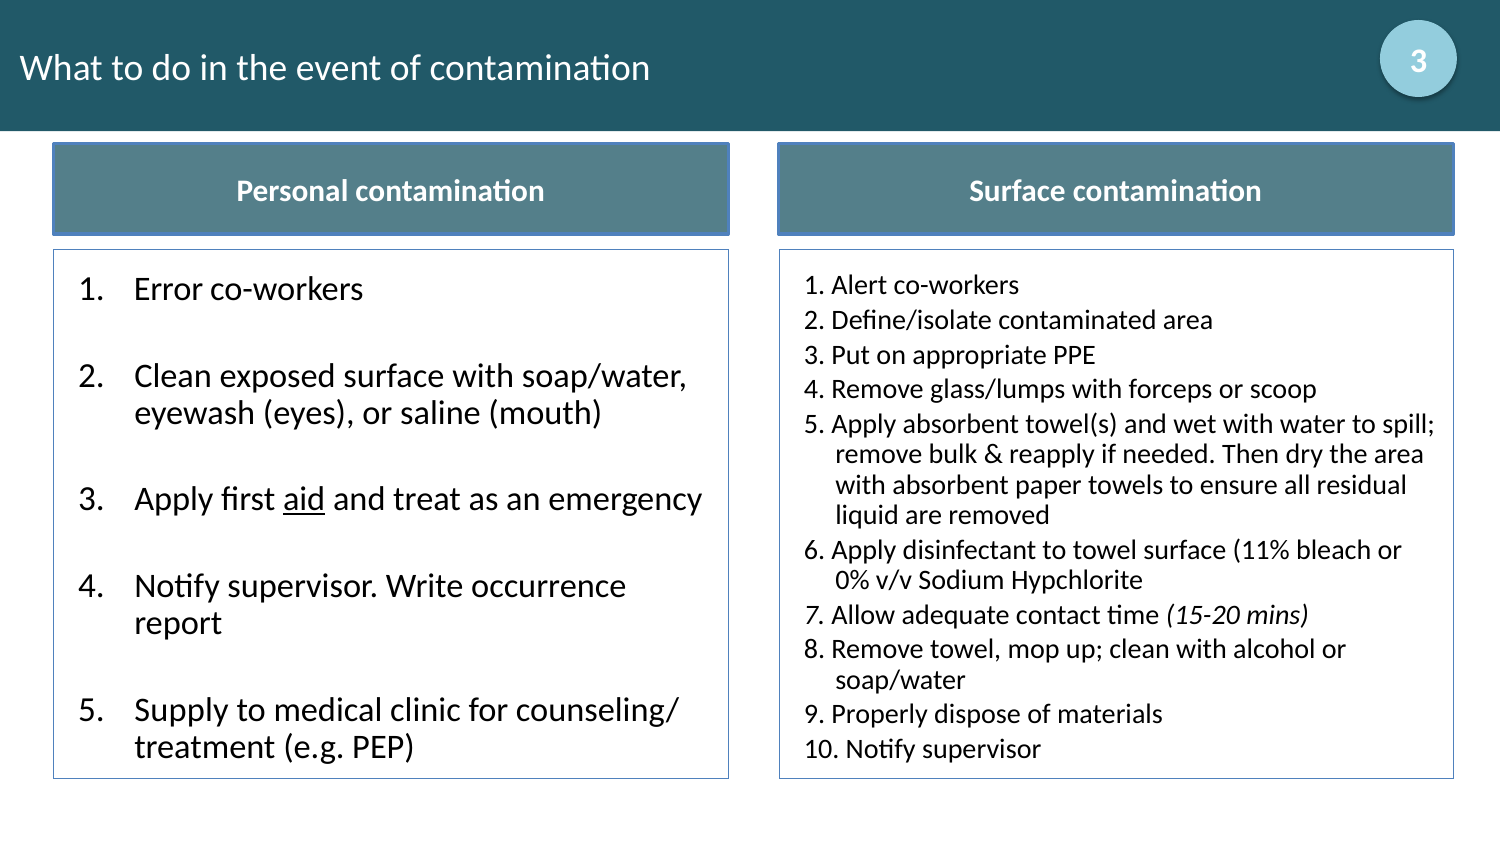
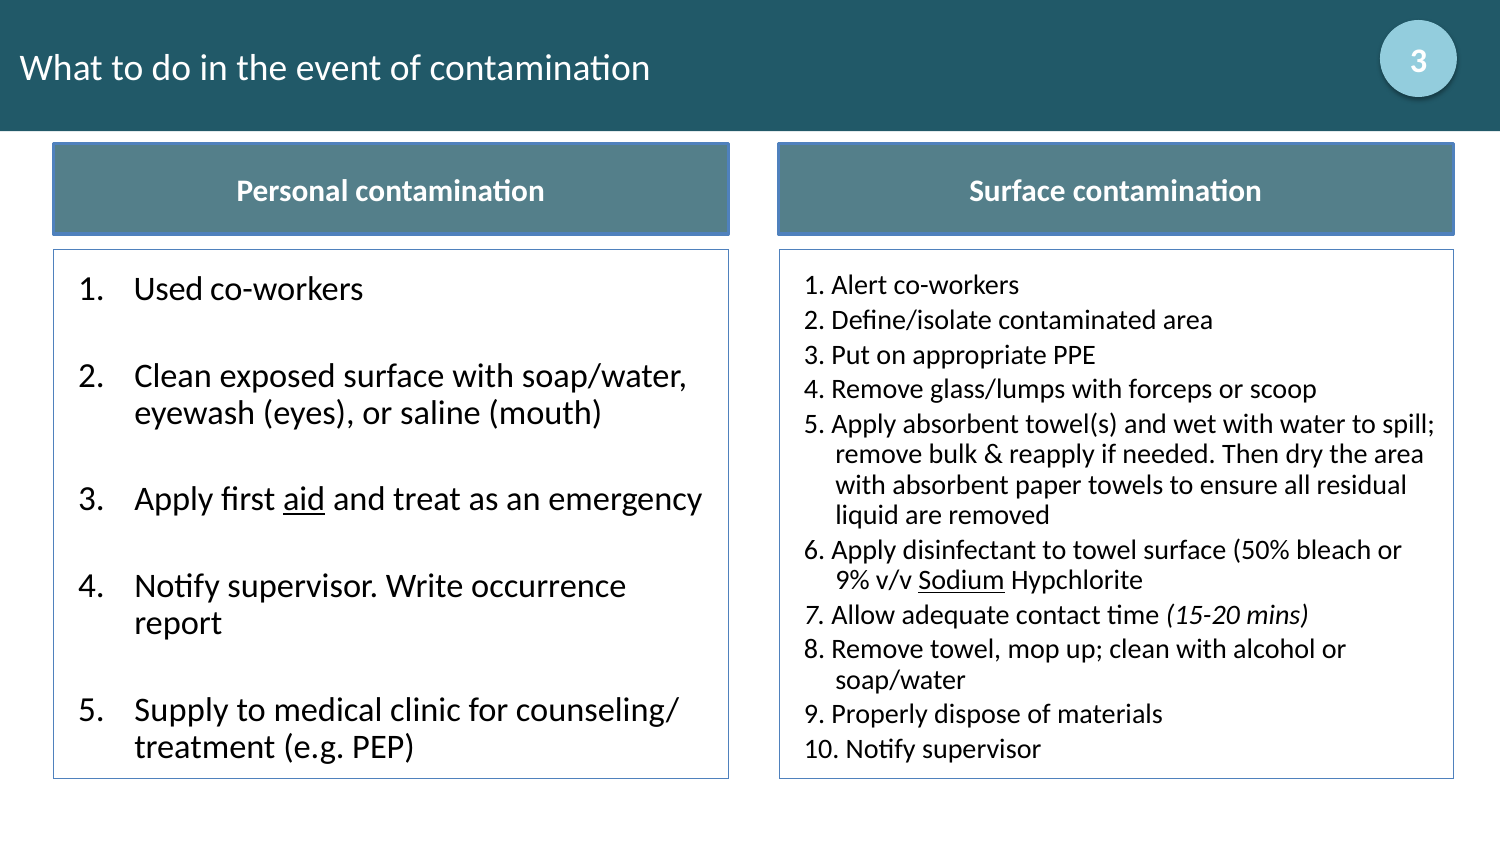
Error: Error -> Used (169, 289)
11%: 11% -> 50% (1261, 550)
0%: 0% -> 9% (852, 580)
Sodium underline: none -> present (962, 580)
